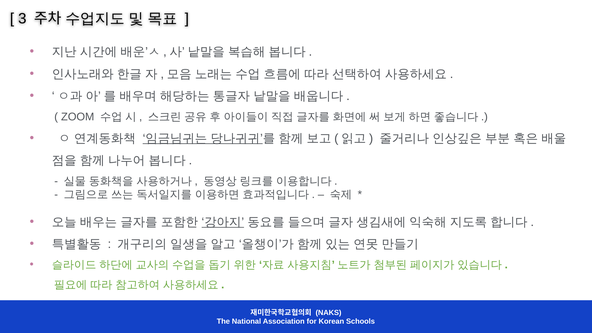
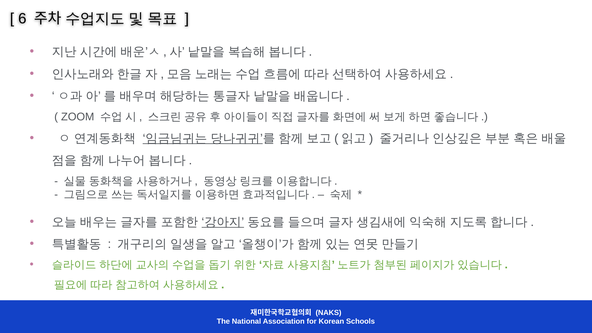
3: 3 -> 6 (22, 19)
